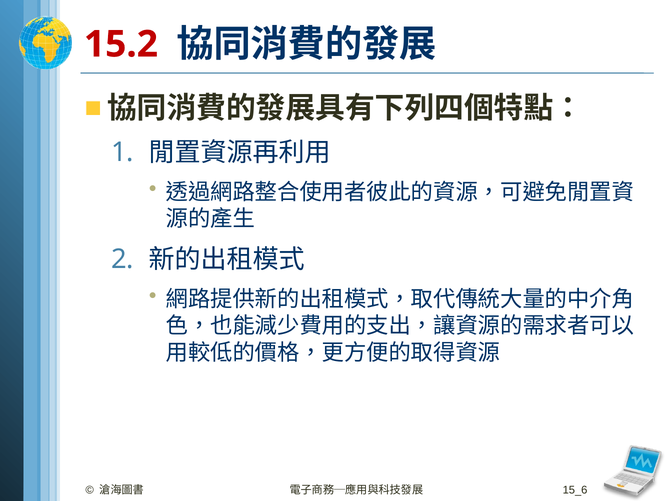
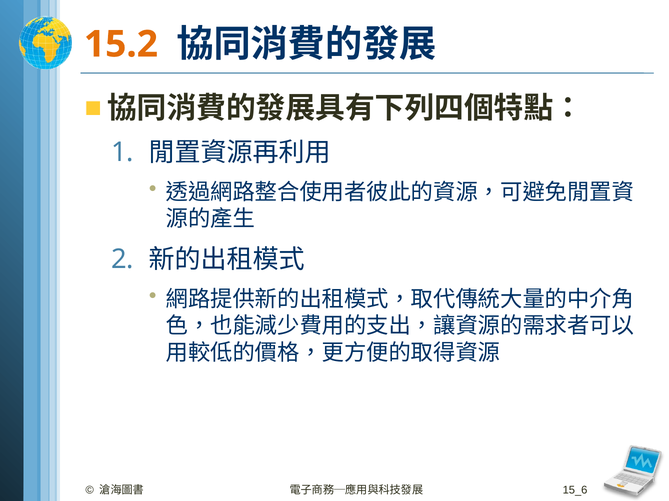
15.2 colour: red -> orange (121, 44)
